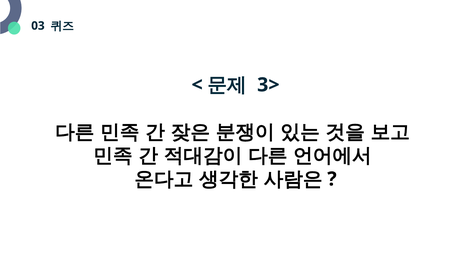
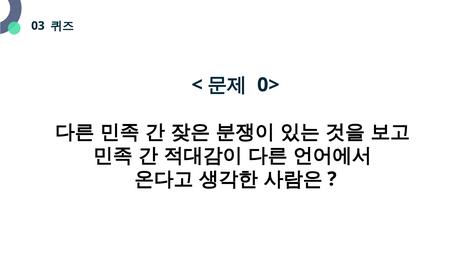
3>: 3> -> 0> (268, 85)
